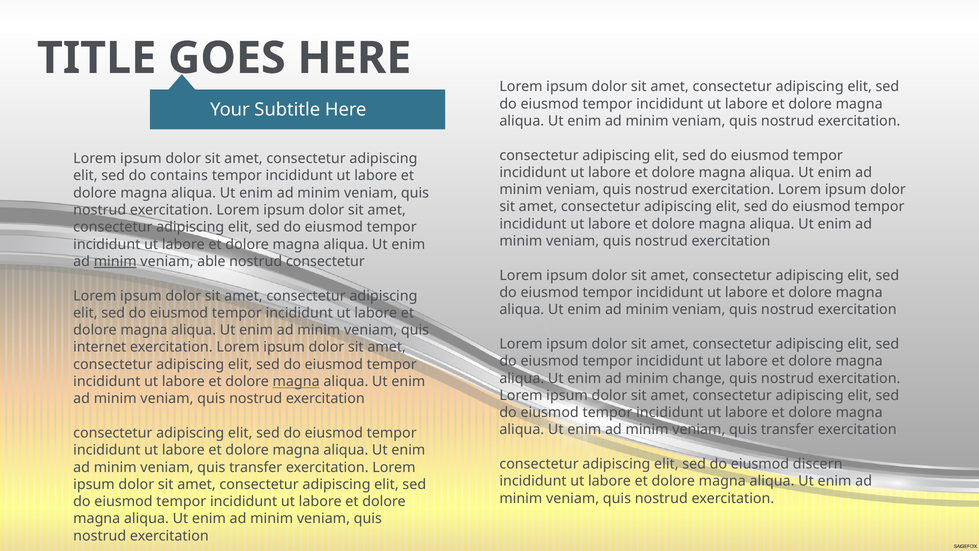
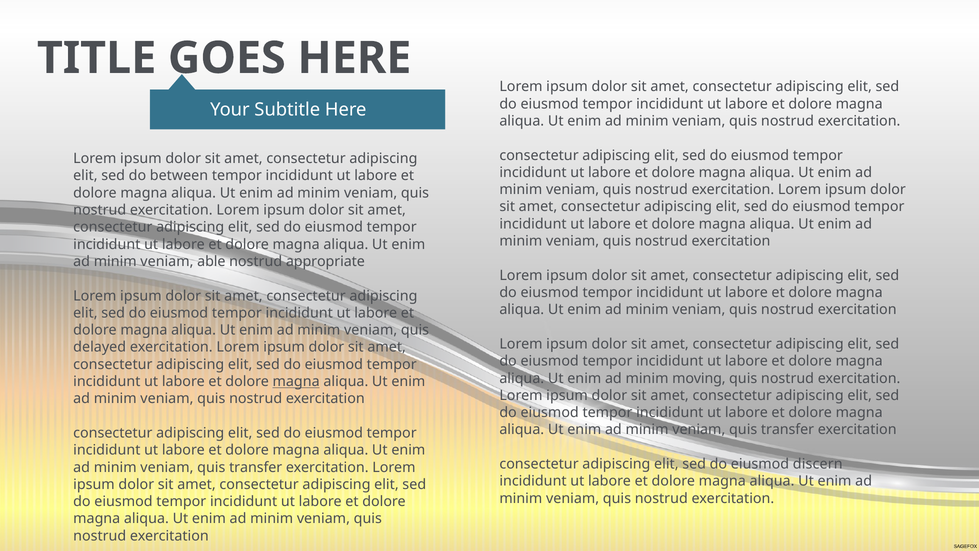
contains: contains -> between (179, 176)
minim underline: present -> none (115, 261)
nostrud consectetur: consectetur -> appropriate (325, 261)
internet: internet -> delayed (100, 347)
change: change -> moving (699, 378)
